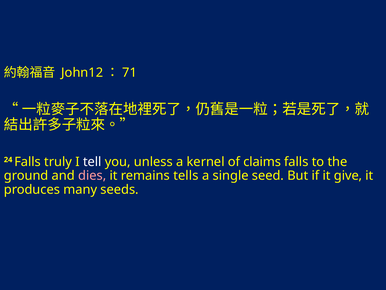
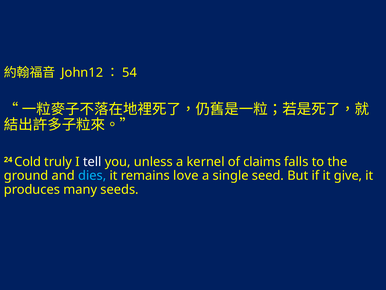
71: 71 -> 54 (130, 72)
24 Falls: Falls -> Cold (28, 161)
dies colour: pink -> light blue (92, 175)
tells: tells -> love (186, 175)
